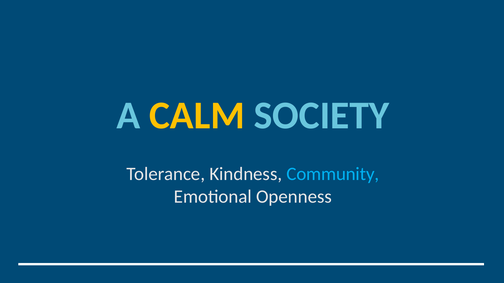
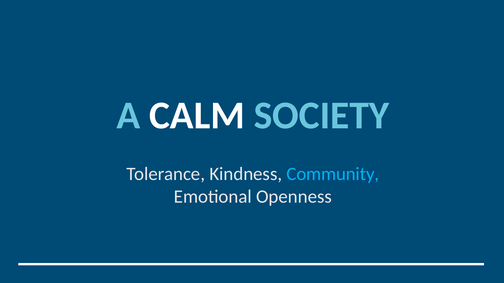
CALM colour: yellow -> white (197, 116)
